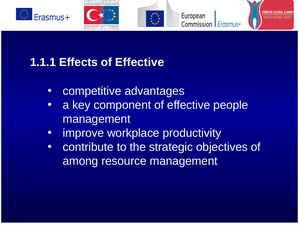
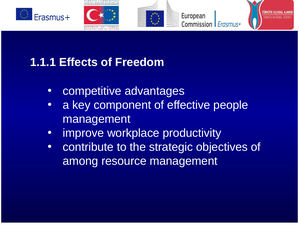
Effects of Effective: Effective -> Freedom (140, 62)
